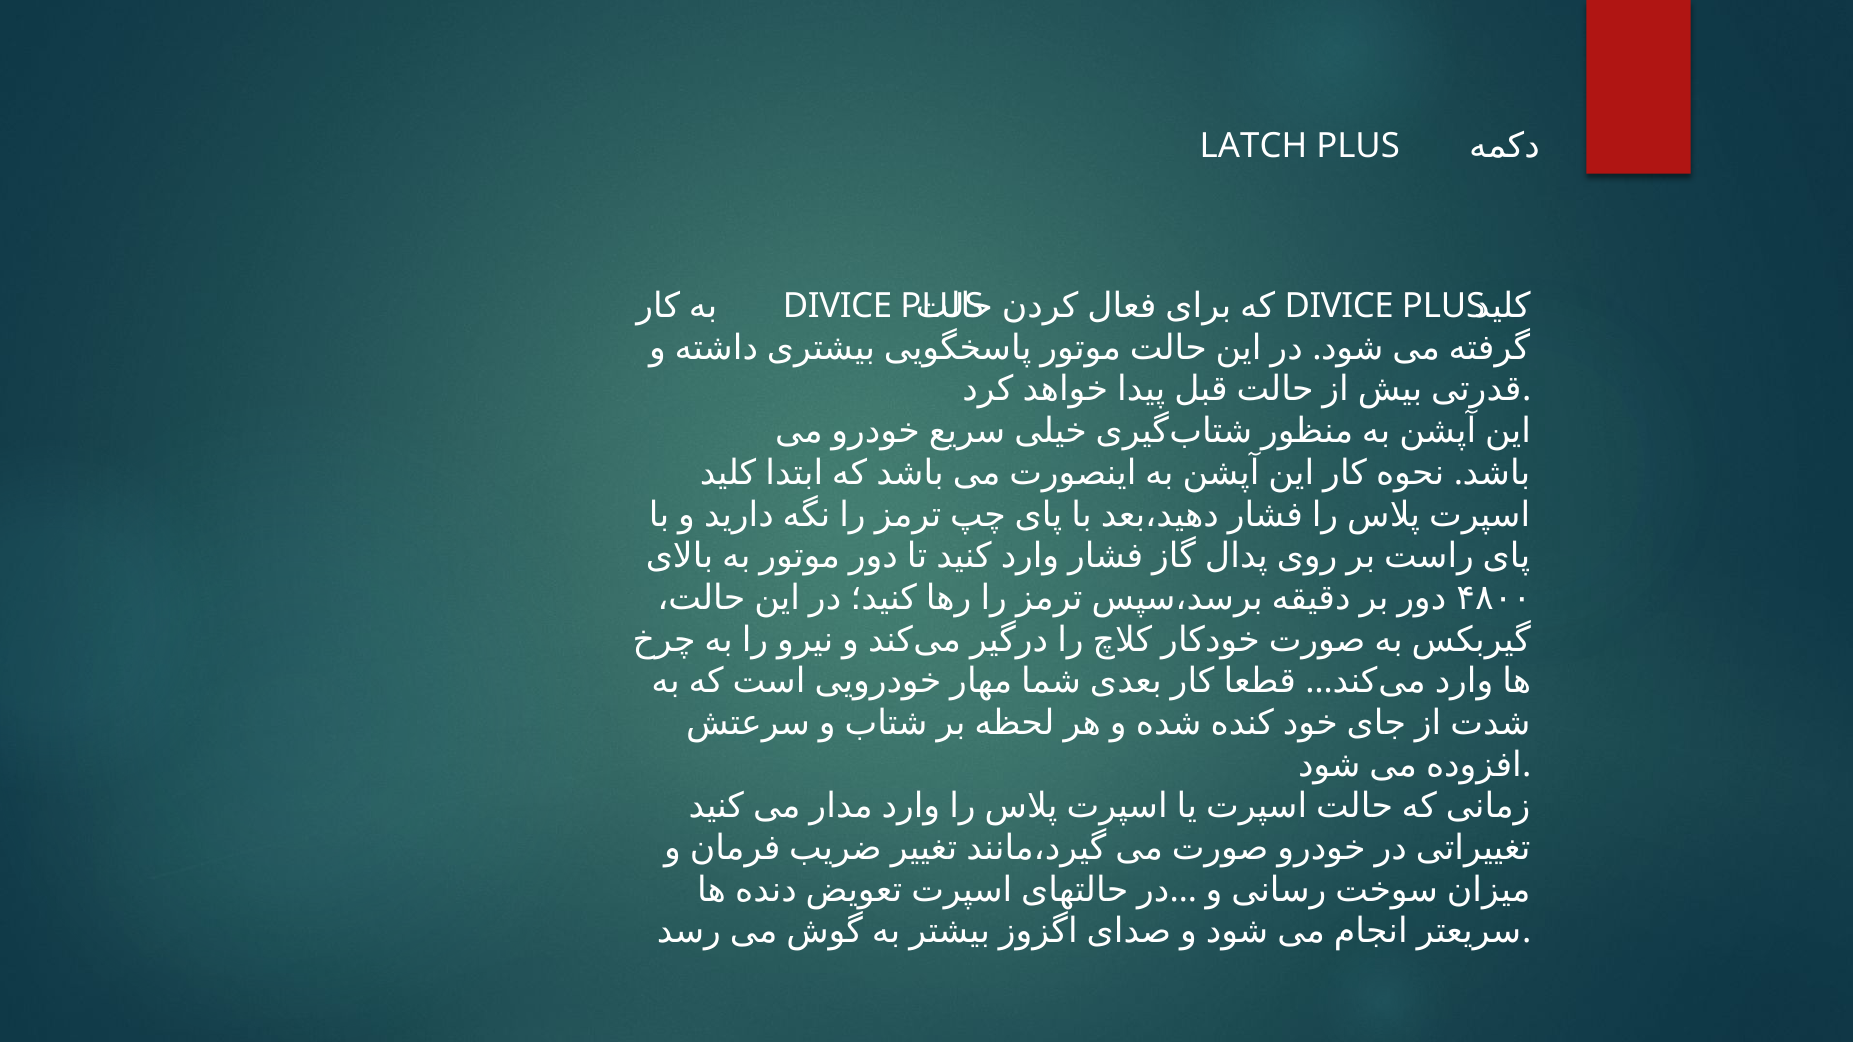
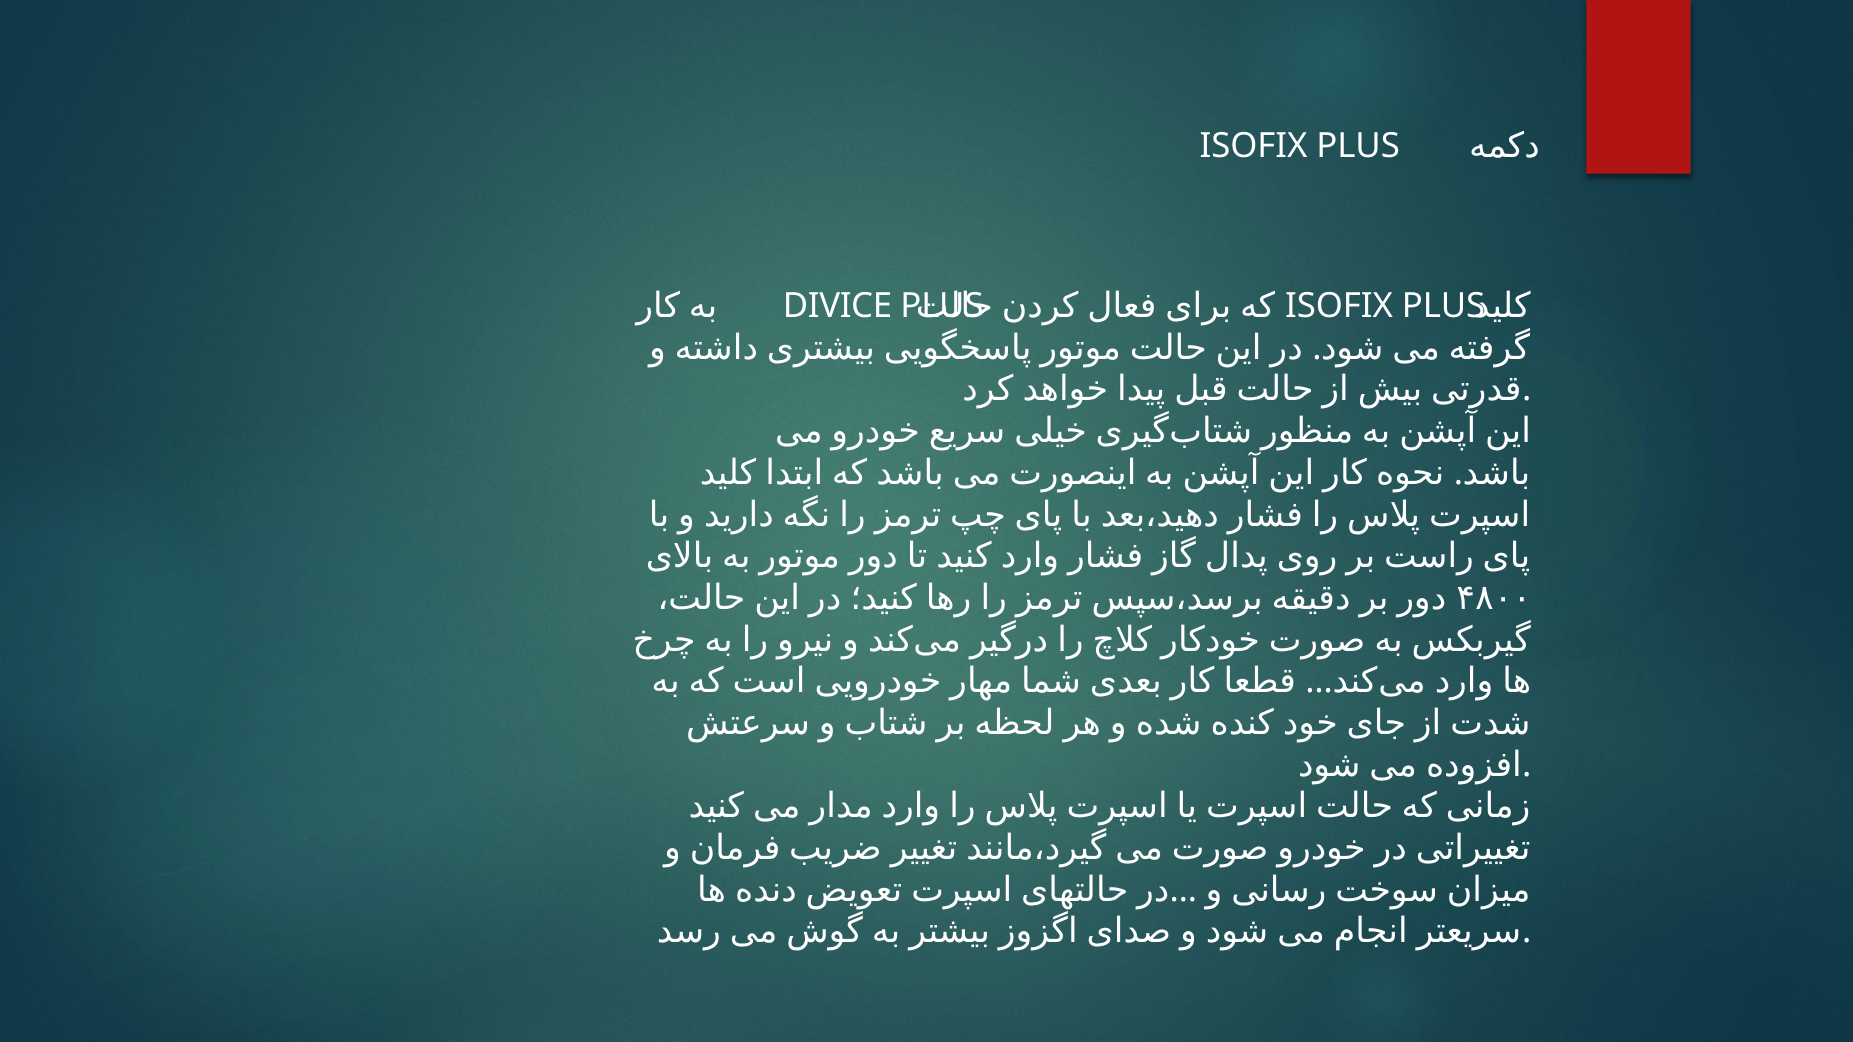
LATCH: LATCH -> ISOFIX (1254, 146)
DIVICE: DIVICE -> ISOFIX (1339, 306)
